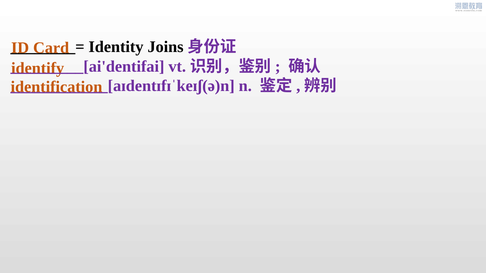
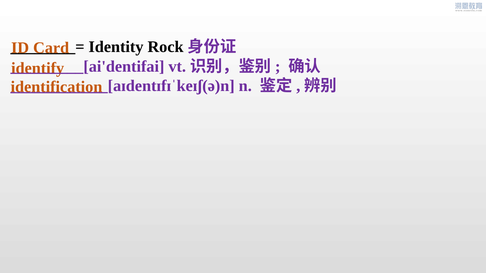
Joins: Joins -> Rock (166, 47)
